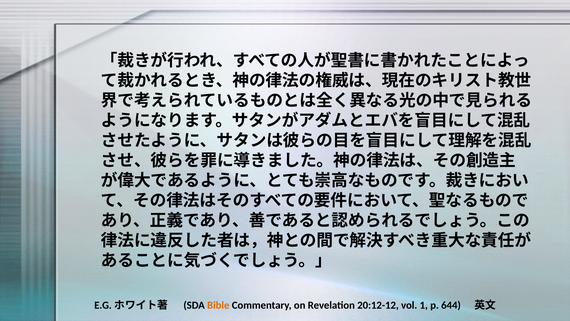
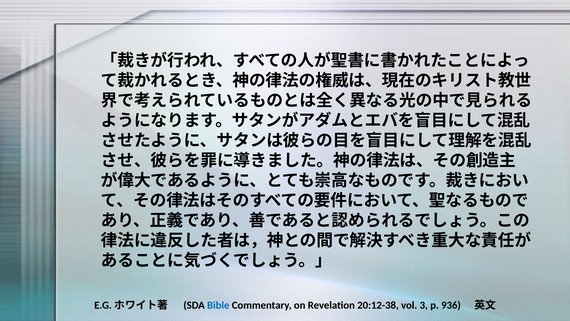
Bible colour: orange -> blue (218, 305)
20:12-12: 20:12-12 -> 20:12-38 (378, 305)
1: 1 -> 3 (424, 305)
644: 644 -> 936 (451, 305)
